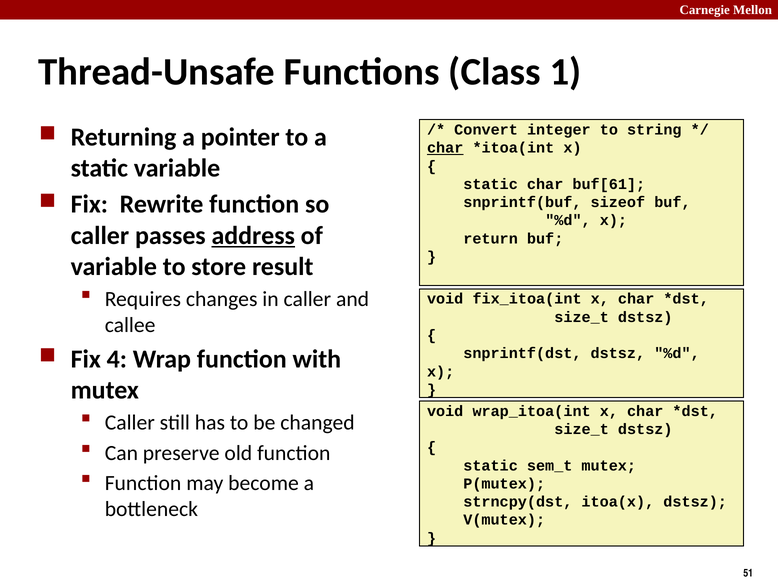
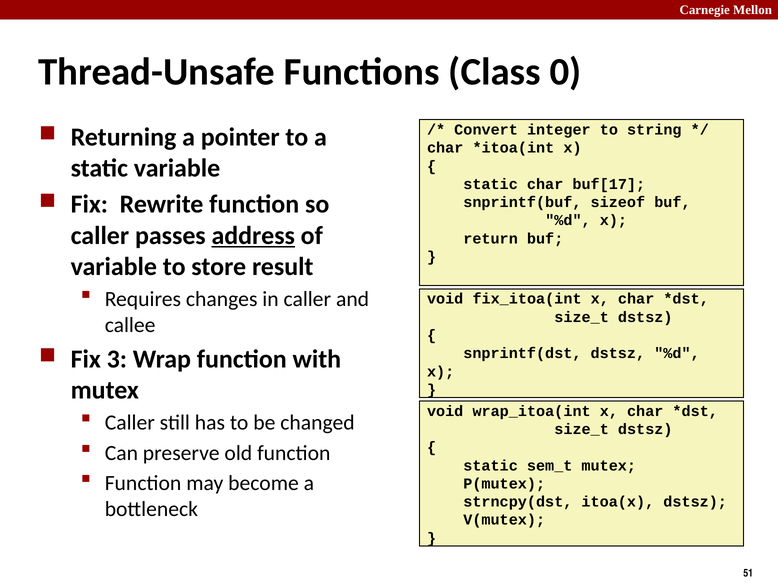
1: 1 -> 0 (565, 72)
char underline: present -> none (445, 148)
buf[61: buf[61 -> buf[17 (609, 184)
4: 4 -> 3 (117, 359)
